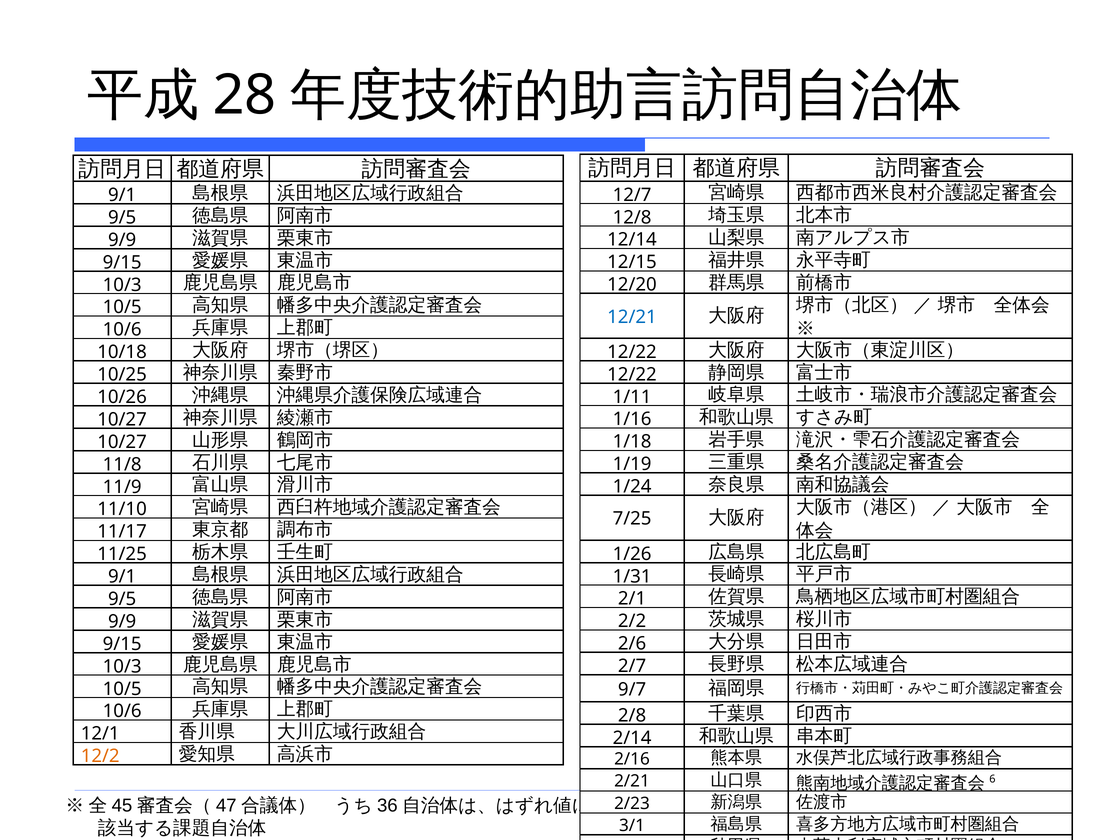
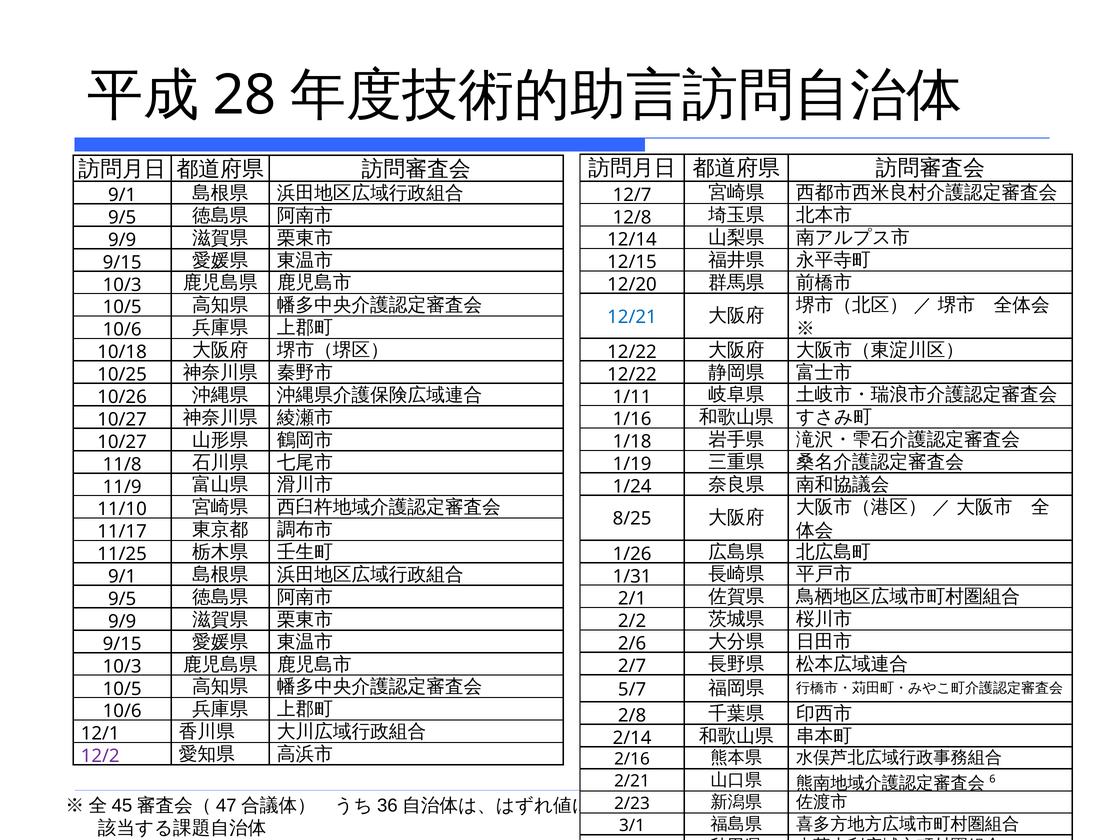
7/25: 7/25 -> 8/25 (632, 519)
9/7: 9/7 -> 5/7 (632, 689)
12/2 colour: orange -> purple (100, 756)
